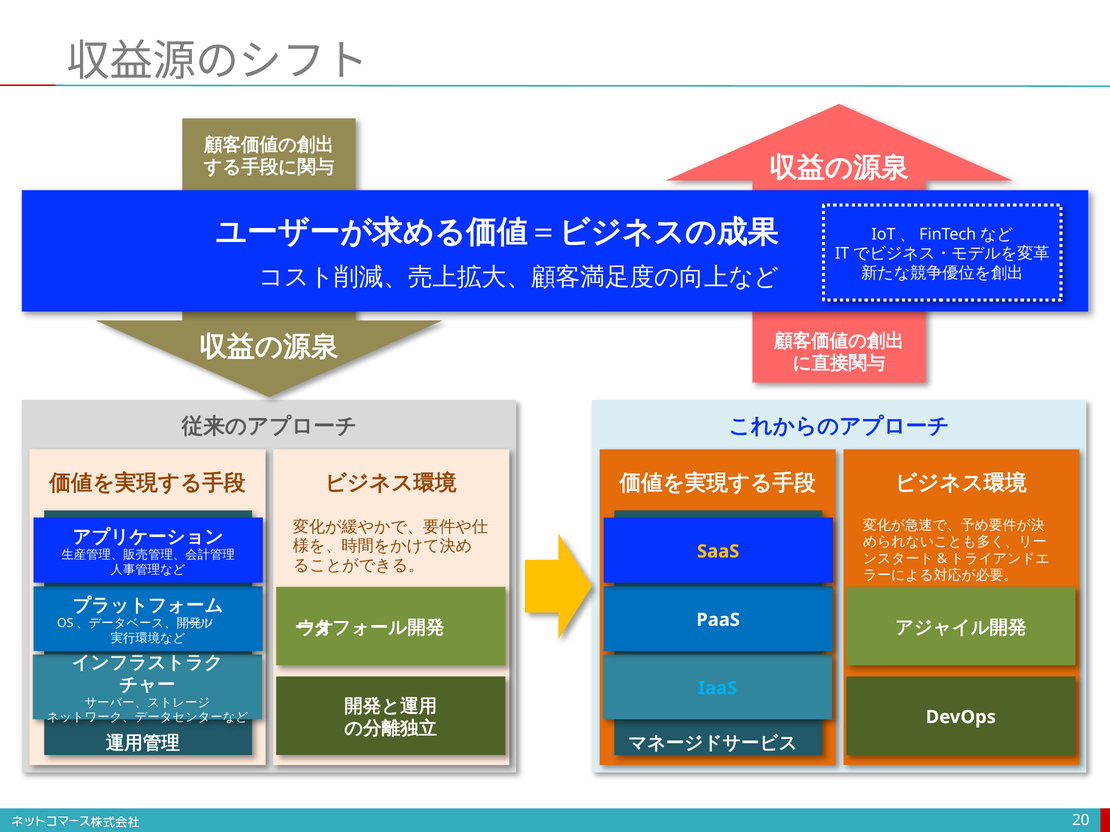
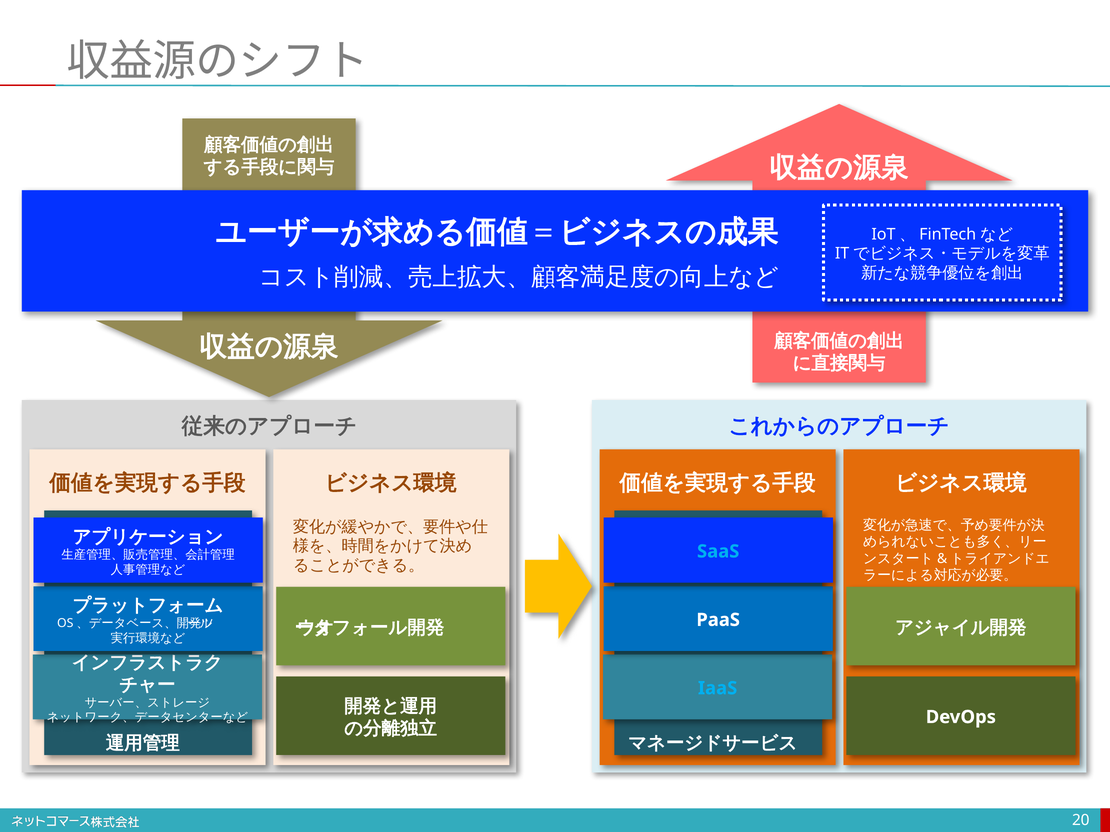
SaaS colour: yellow -> light blue (718, 552)
